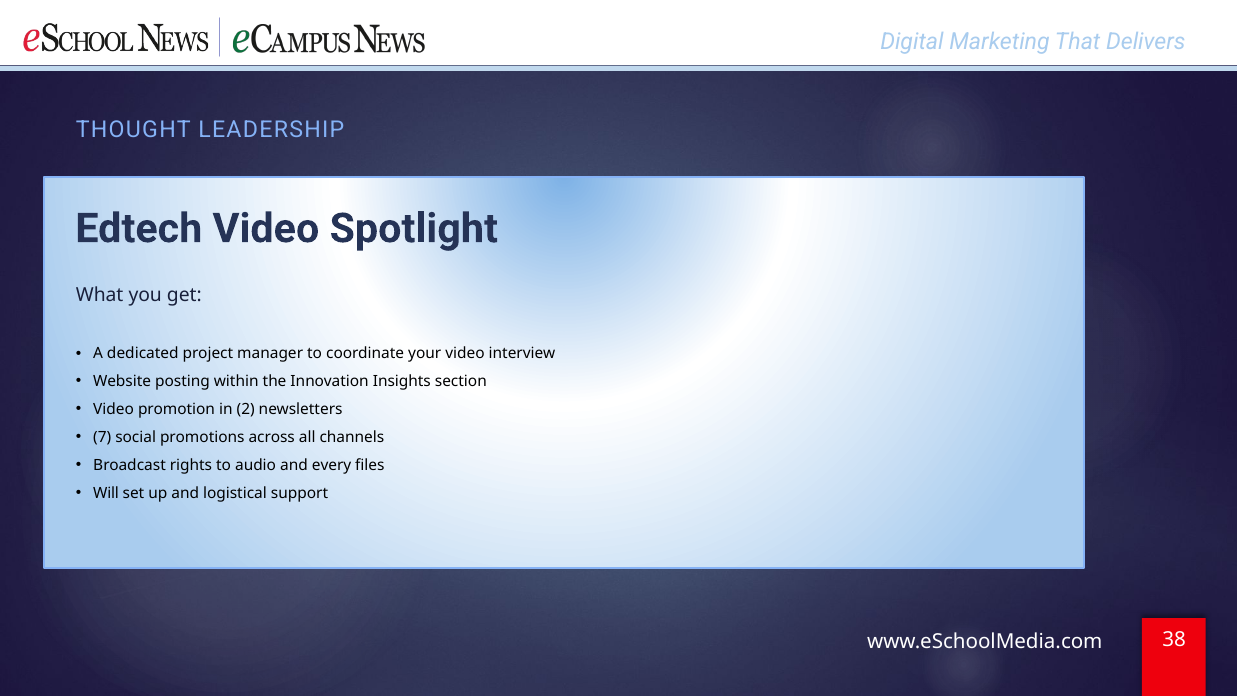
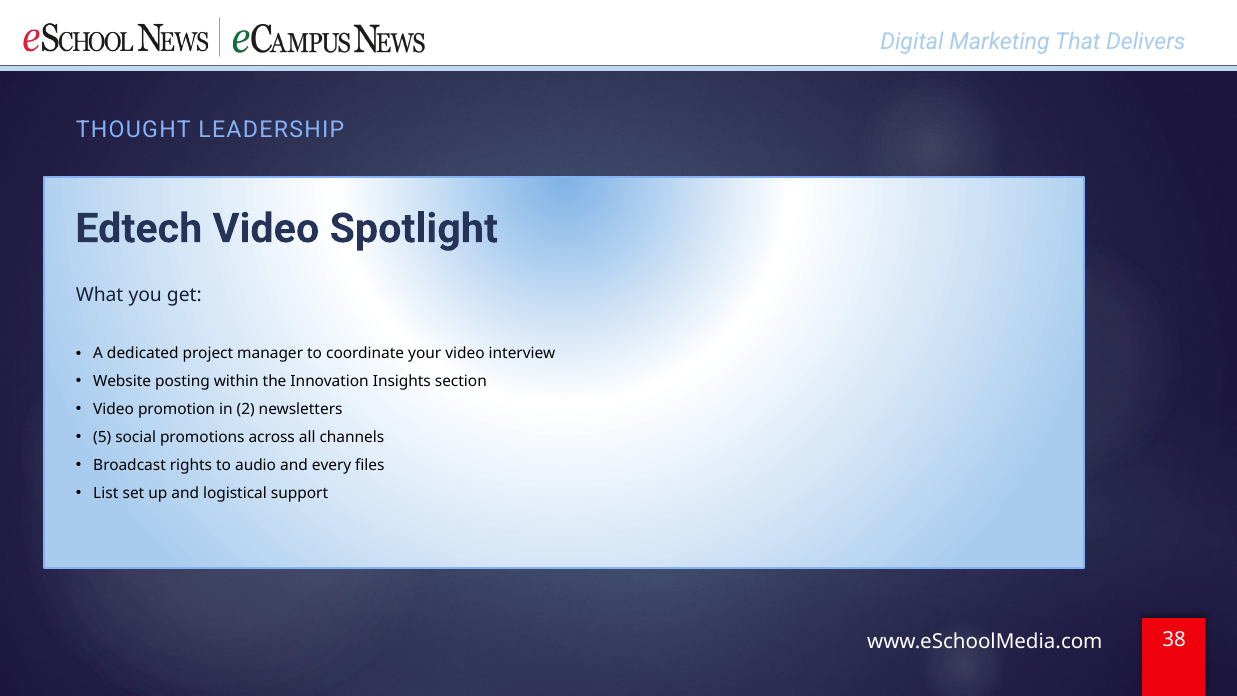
7: 7 -> 5 (102, 437)
Will: Will -> List (106, 493)
